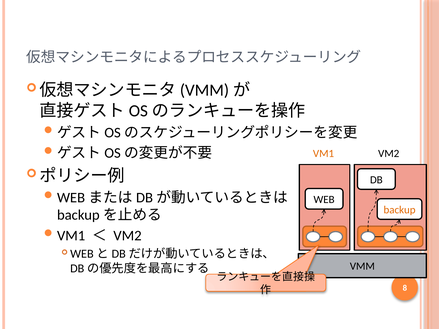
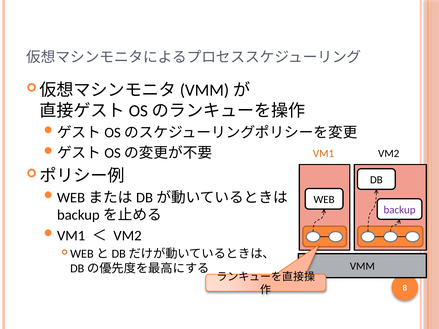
backup colour: orange -> purple (400, 210)
